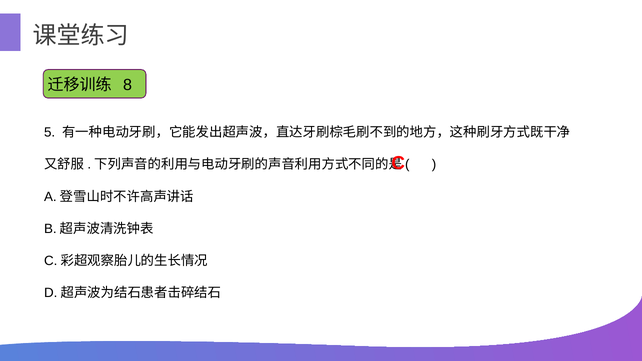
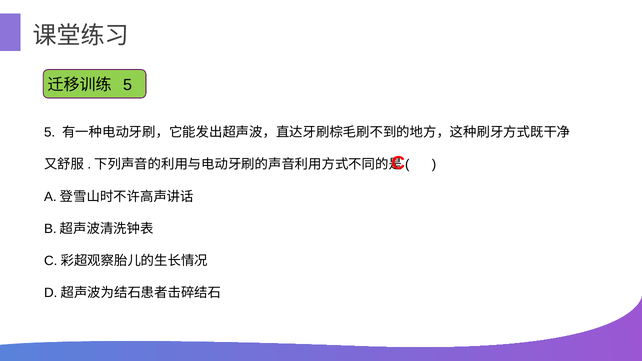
8: 8 -> 5 (128, 85)
